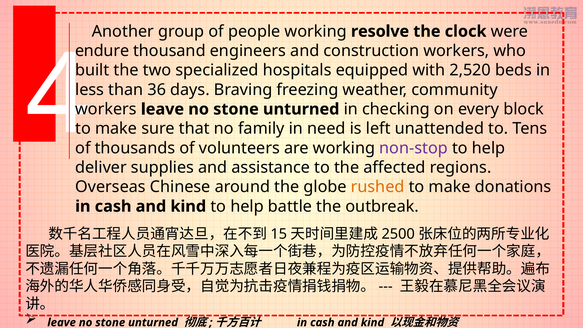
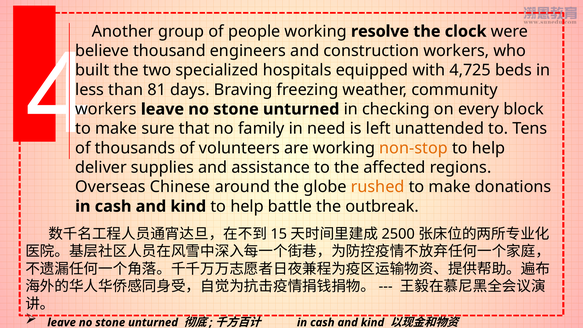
endure: endure -> believe (102, 51)
2,520: 2,520 -> 4,725 (470, 70)
36: 36 -> 81 (157, 90)
non-stop colour: purple -> orange (414, 148)
